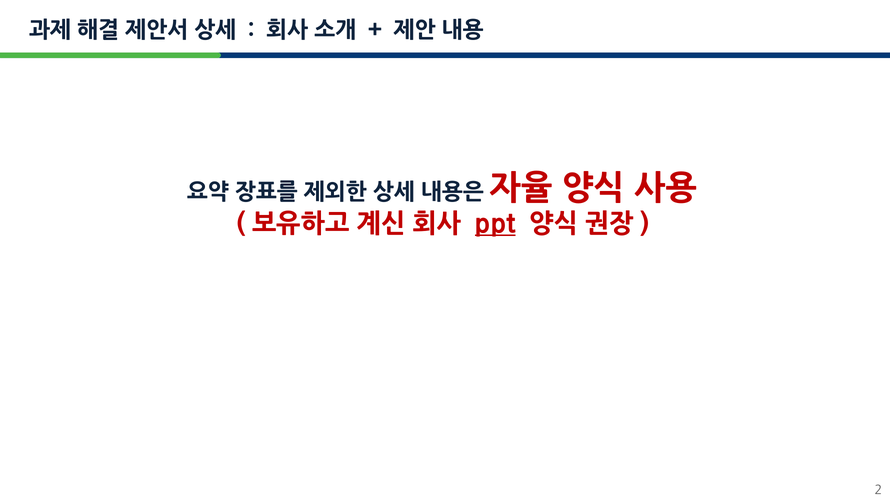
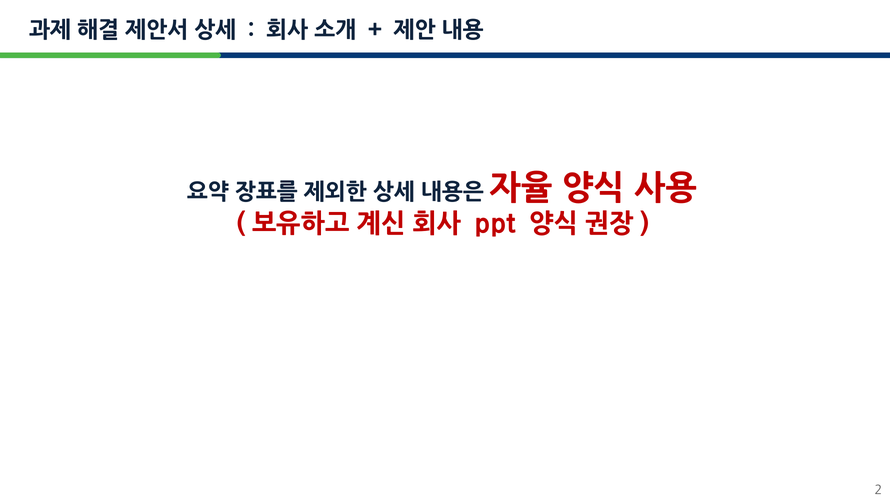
ppt underline: present -> none (495, 224)
